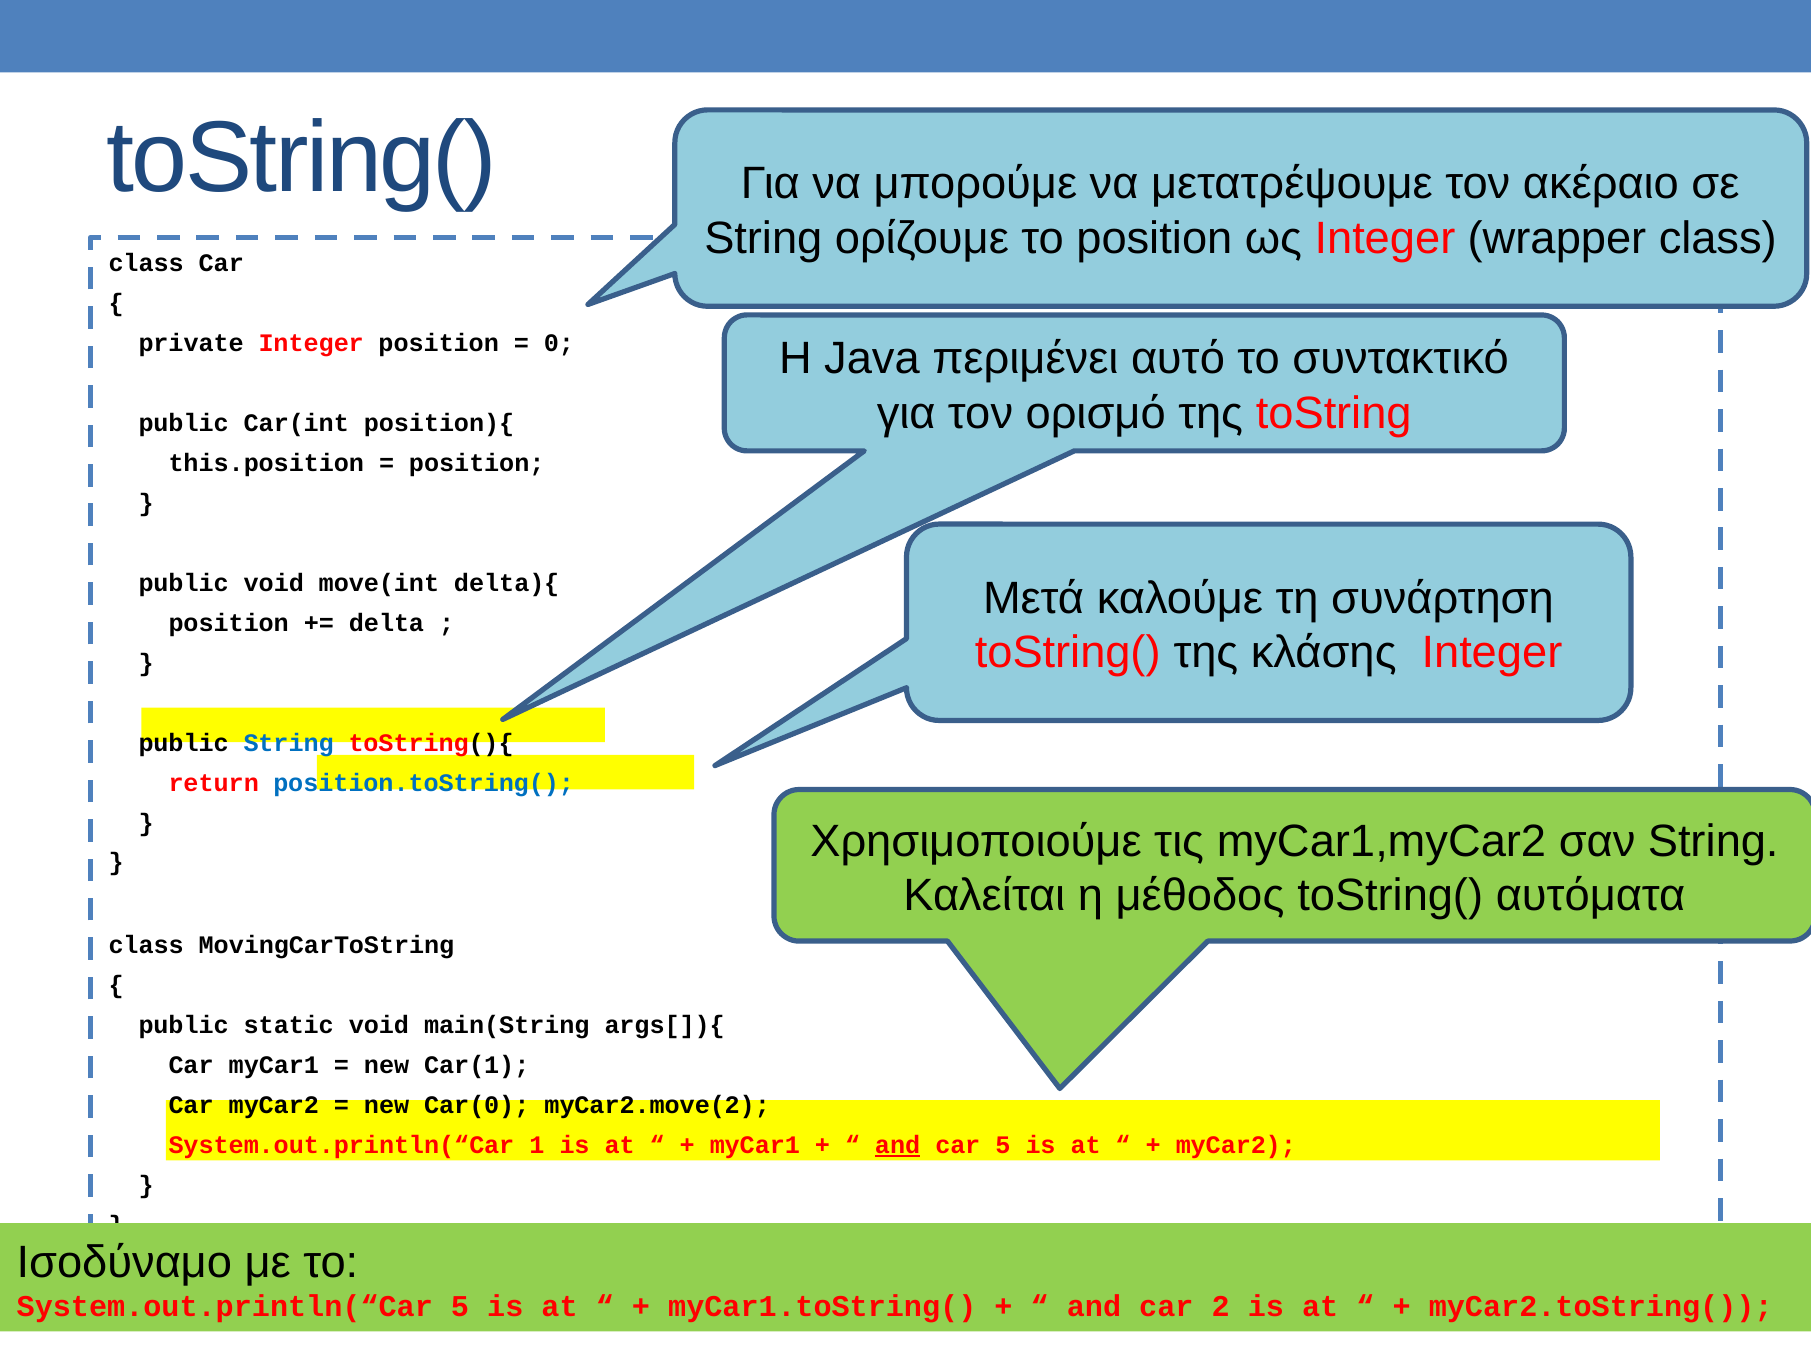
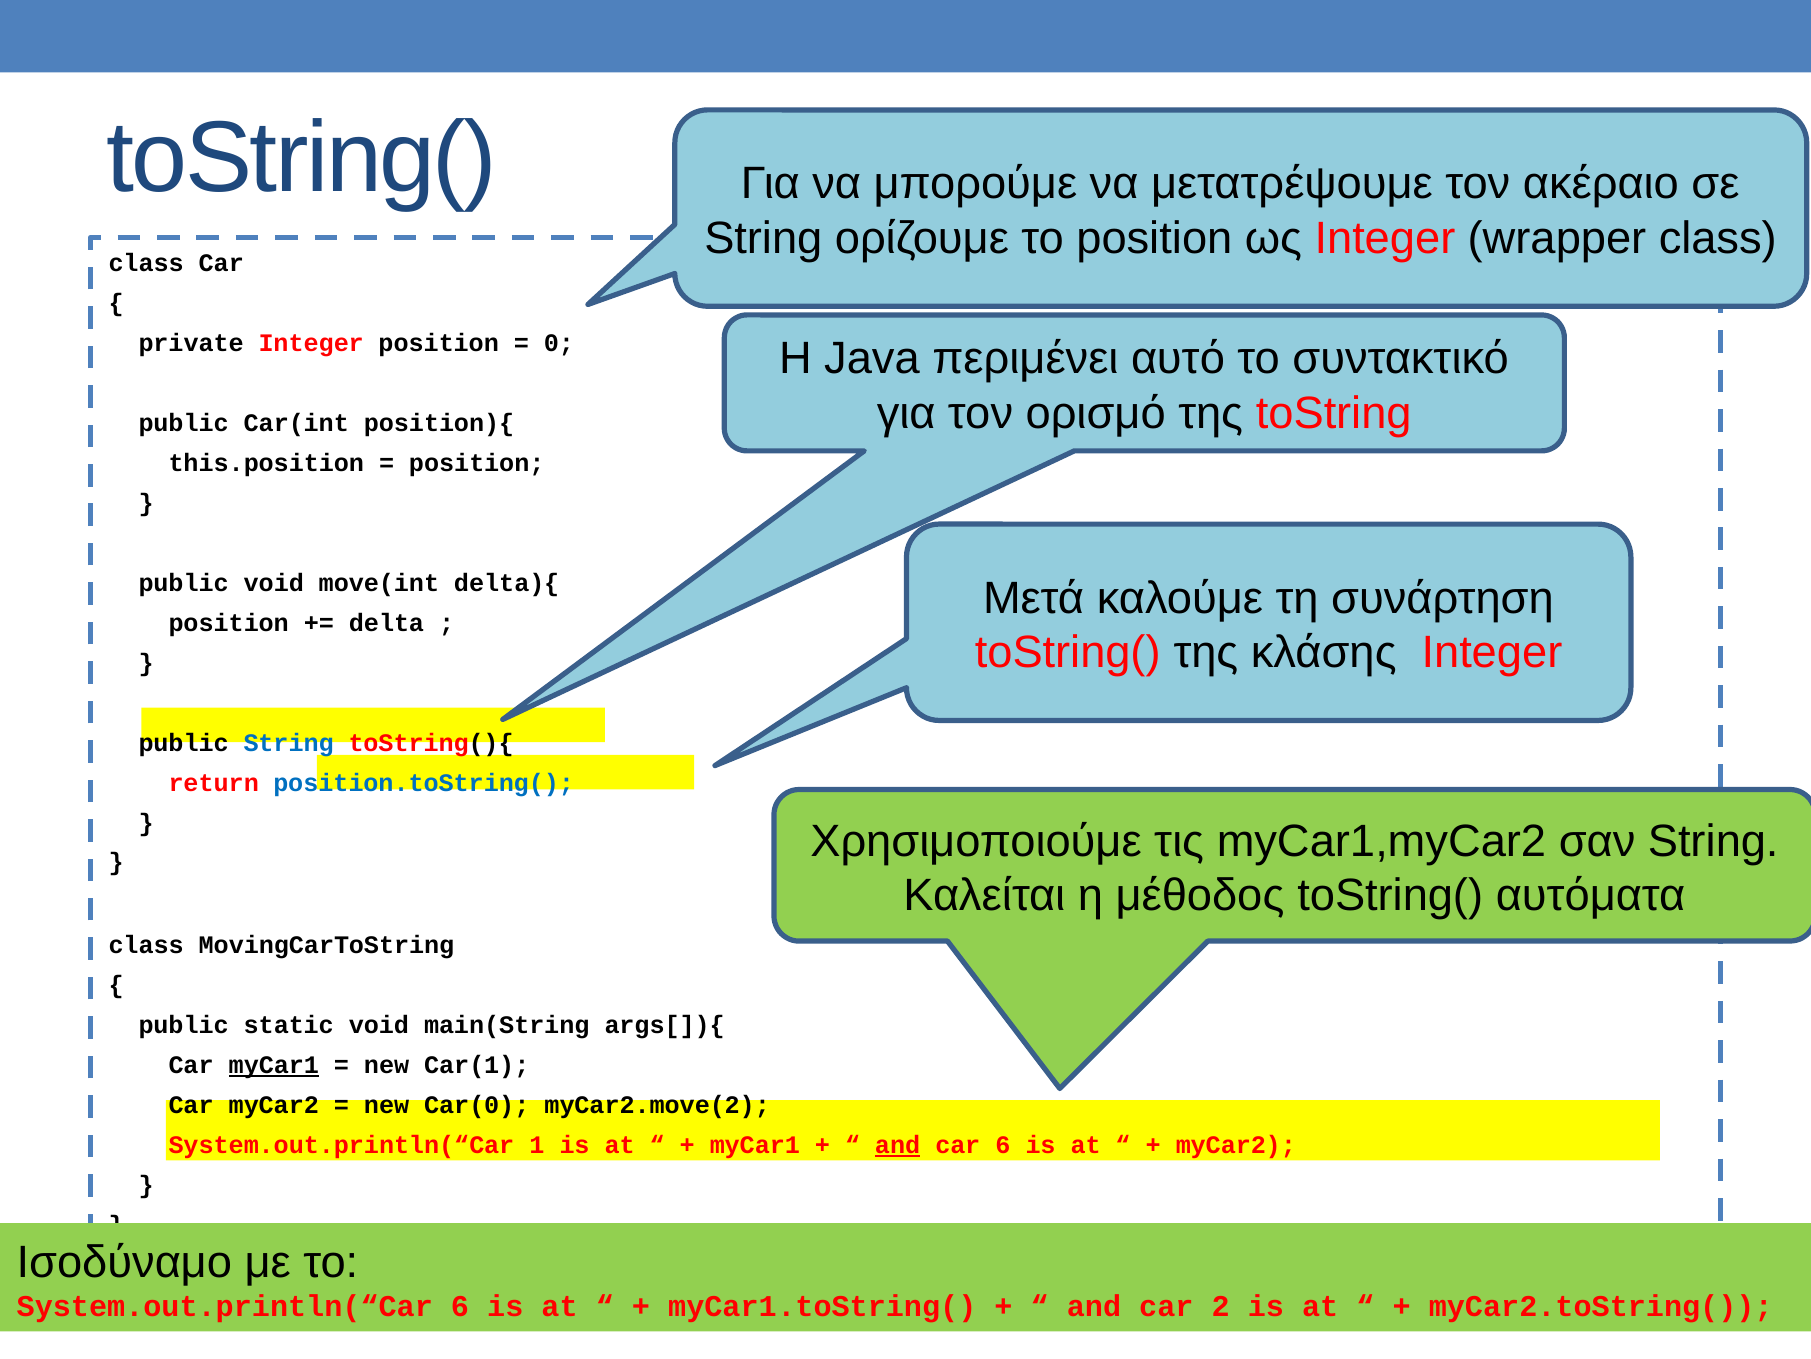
myCar1 underline: none -> present (274, 1065)
car 5: 5 -> 6 (1003, 1145)
System.out.println(“Car 5: 5 -> 6 (460, 1306)
